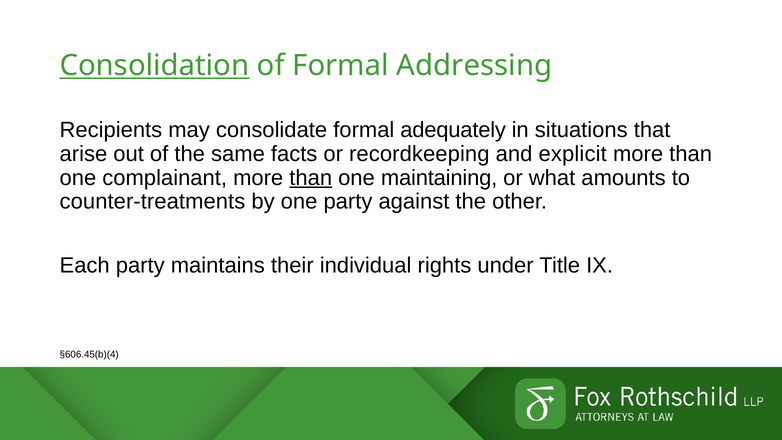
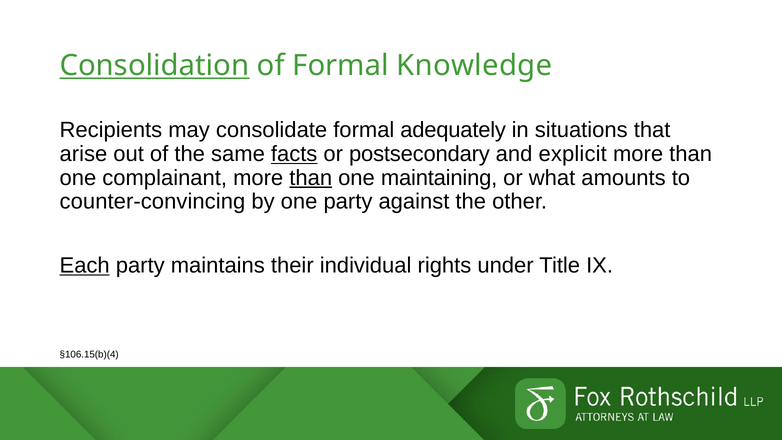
Addressing: Addressing -> Knowledge (474, 66)
facts underline: none -> present (294, 154)
recordkeeping: recordkeeping -> postsecondary (419, 154)
counter-treatments: counter-treatments -> counter-convincing (152, 202)
Each underline: none -> present (85, 265)
§606.45(b)(4: §606.45(b)(4 -> §106.15(b)(4 (89, 355)
